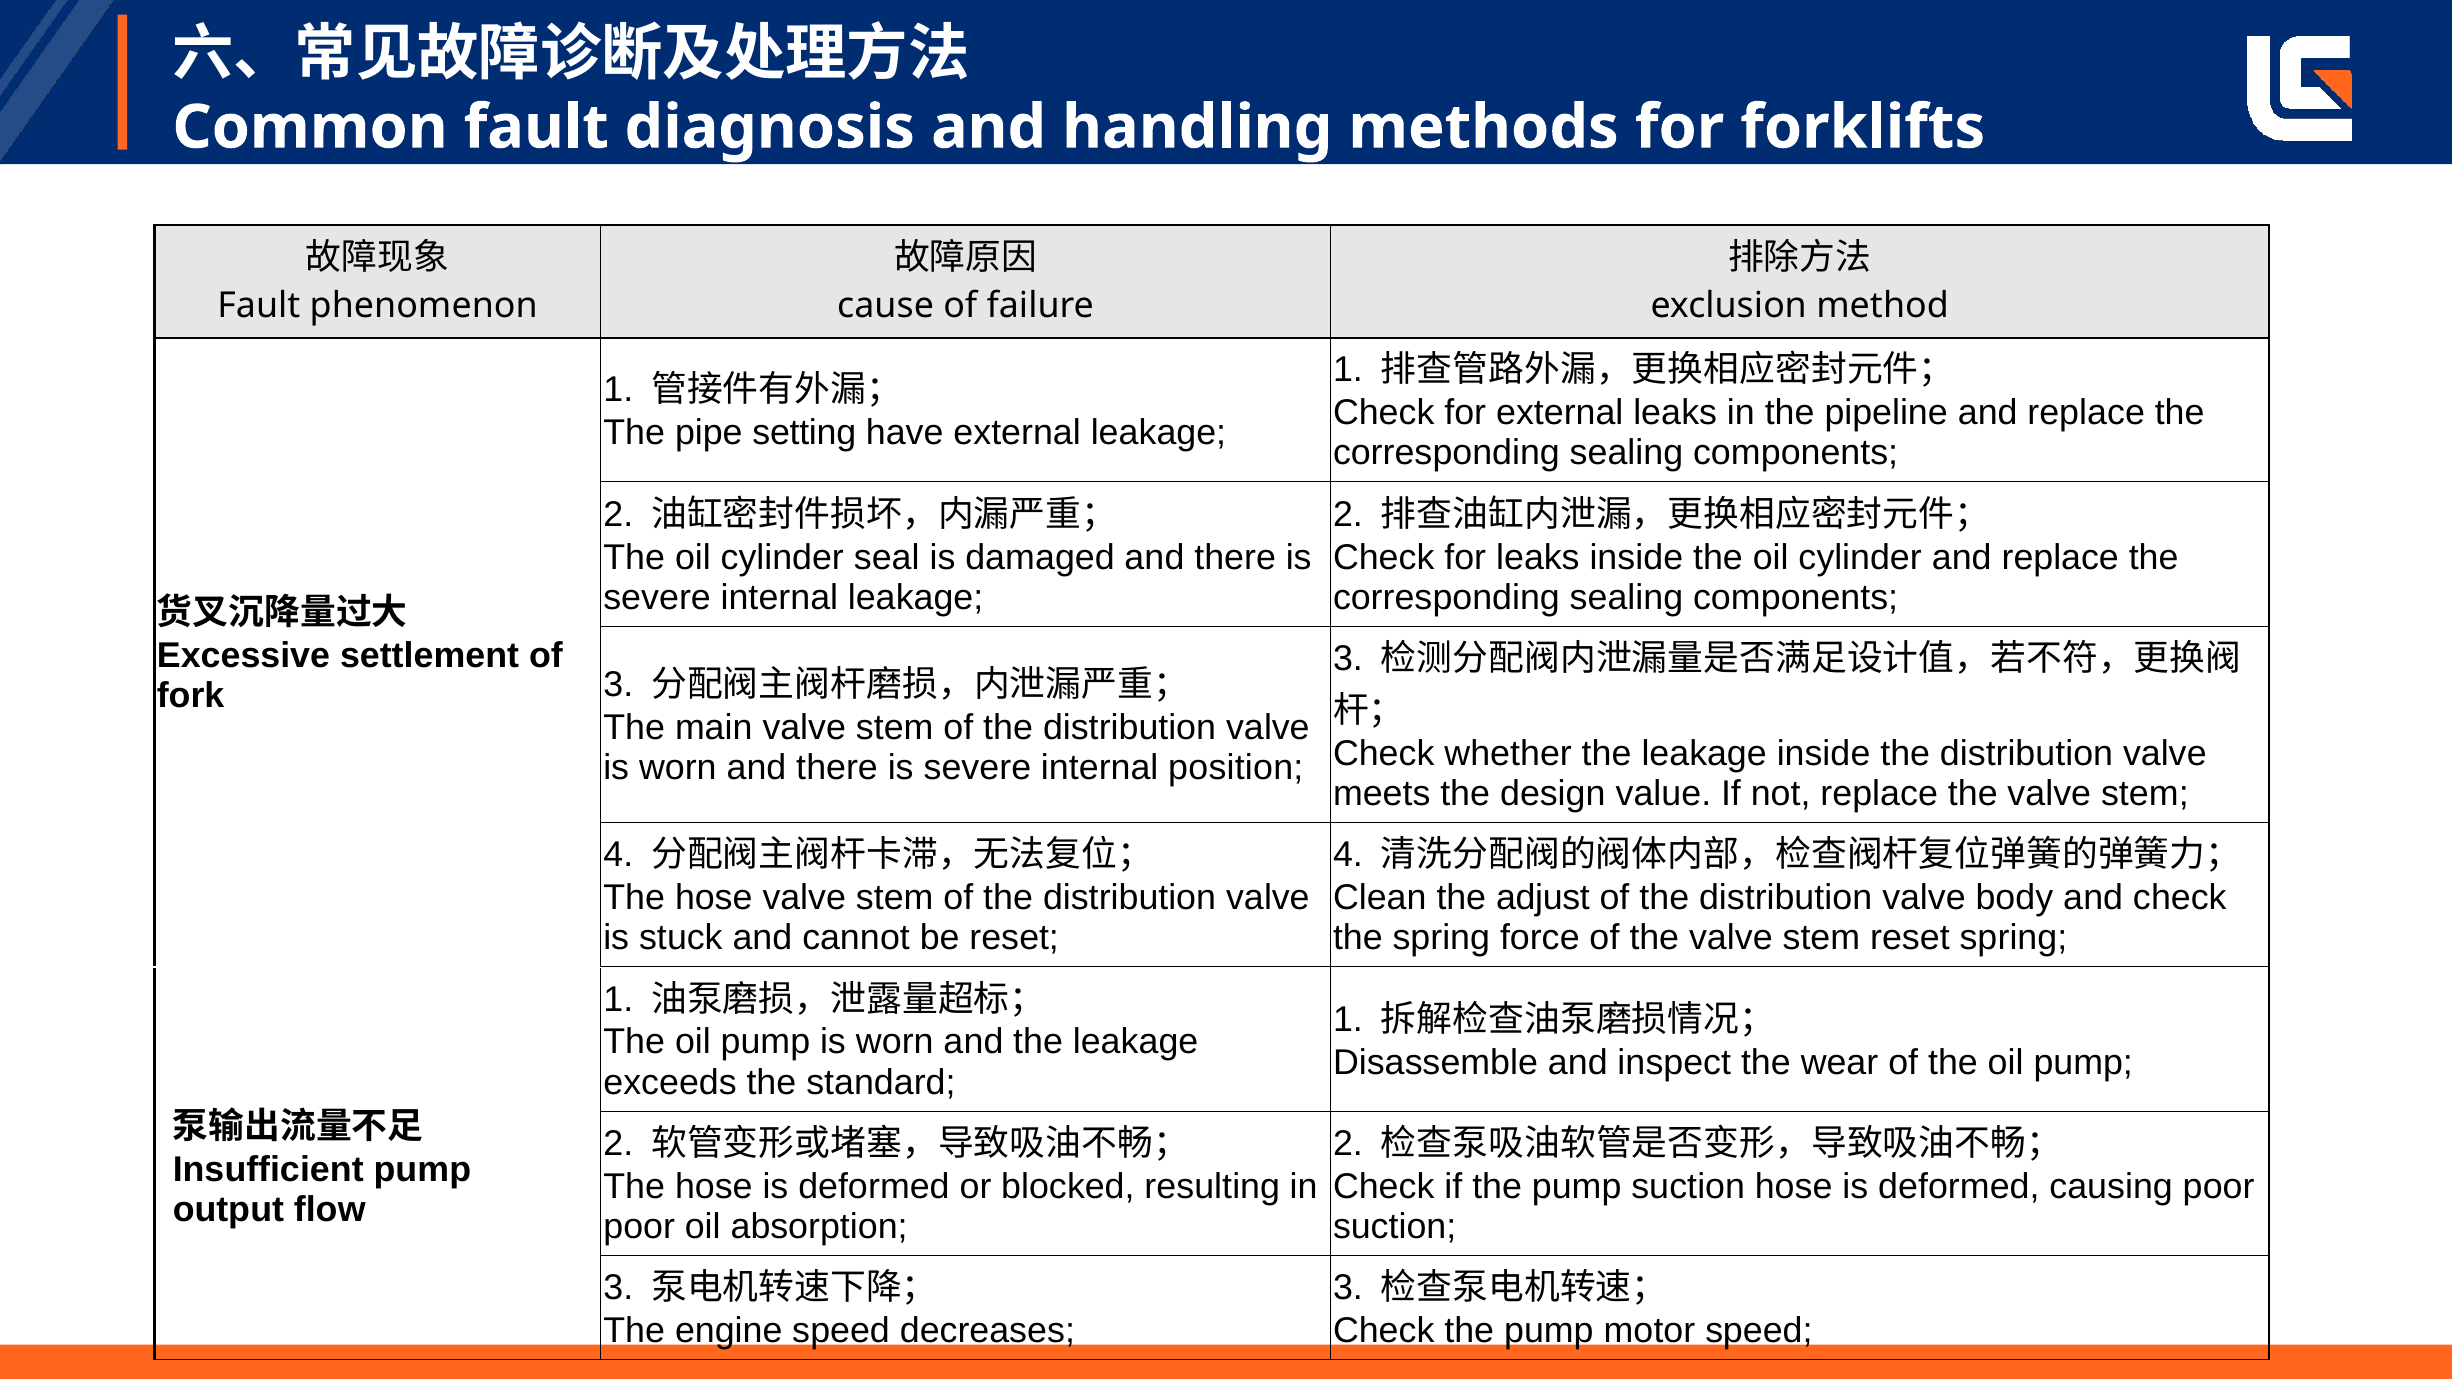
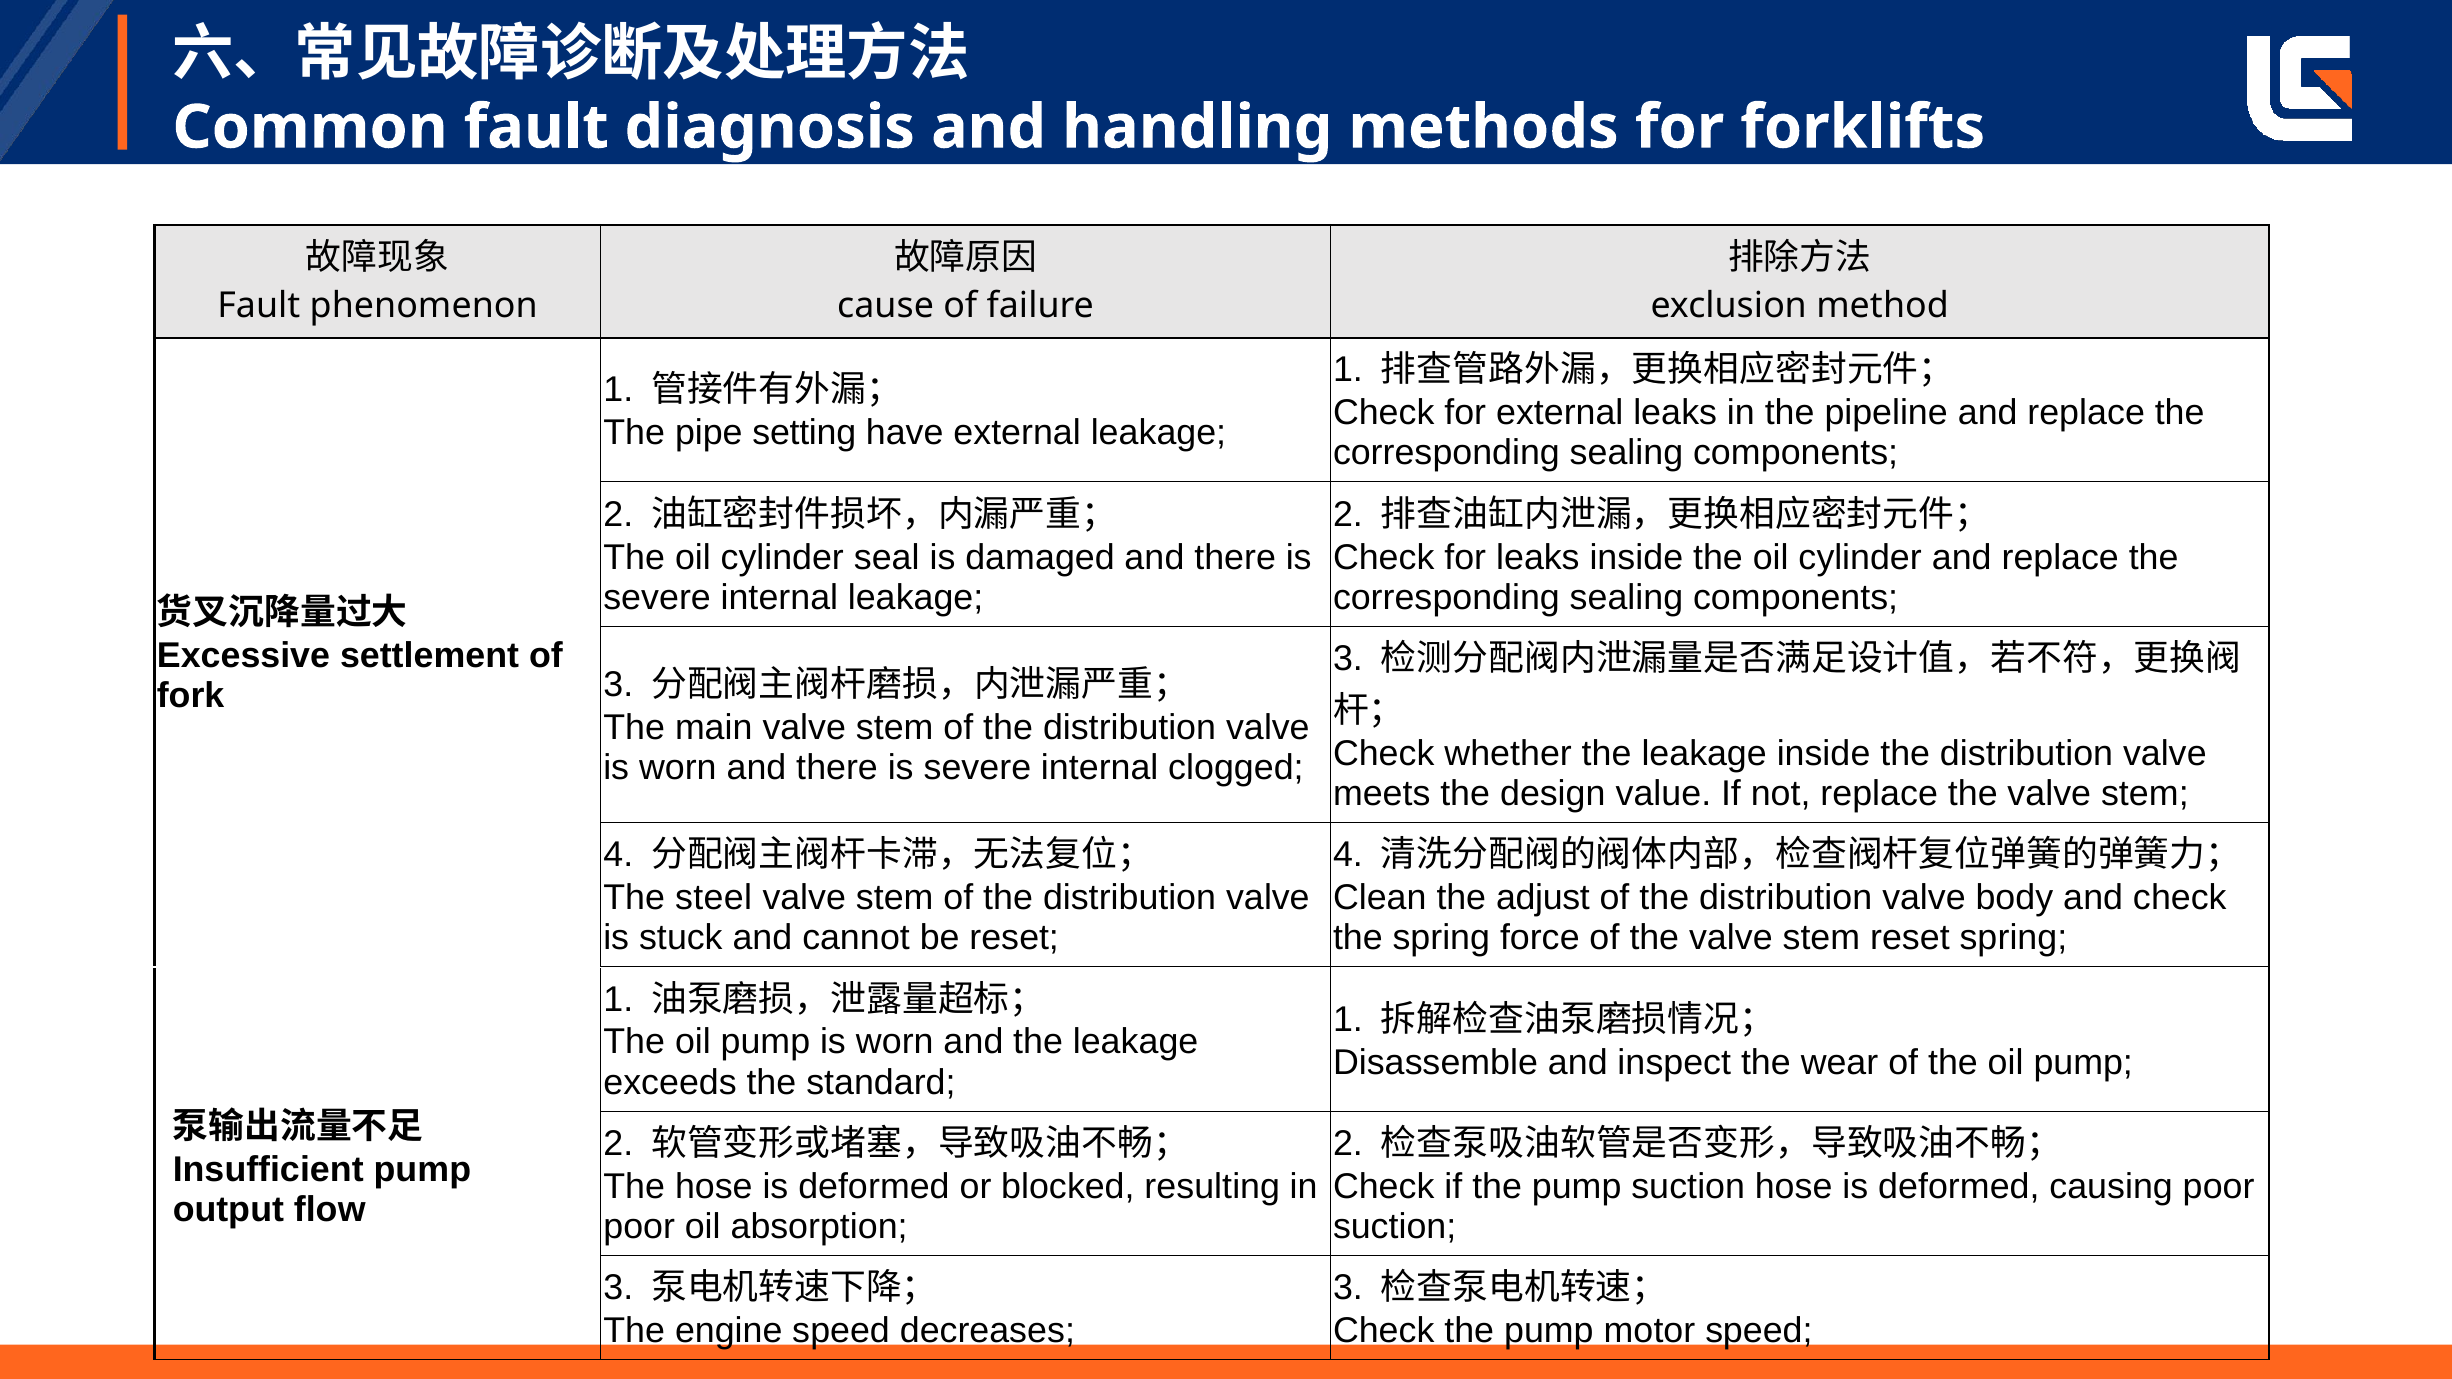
position: position -> clogged (1236, 768)
hose: hose -> steel (714, 898)
